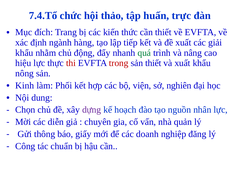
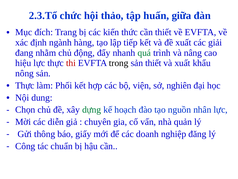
7.4.Tổ: 7.4.Tổ -> 2.3.Tổ (43, 16)
trực: trực -> giữa (181, 16)
khẩu: khẩu -> đang (24, 53)
trong colour: red -> black (119, 63)
Kinh: Kinh -> Thực (25, 85)
dựng colour: purple -> green (92, 109)
